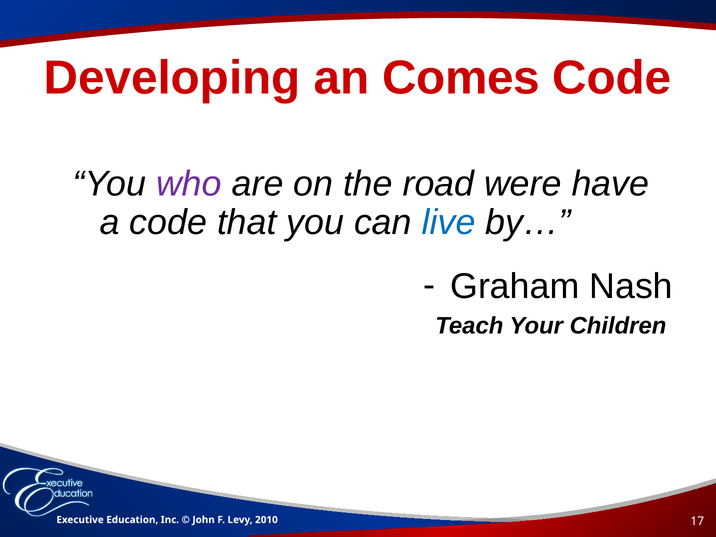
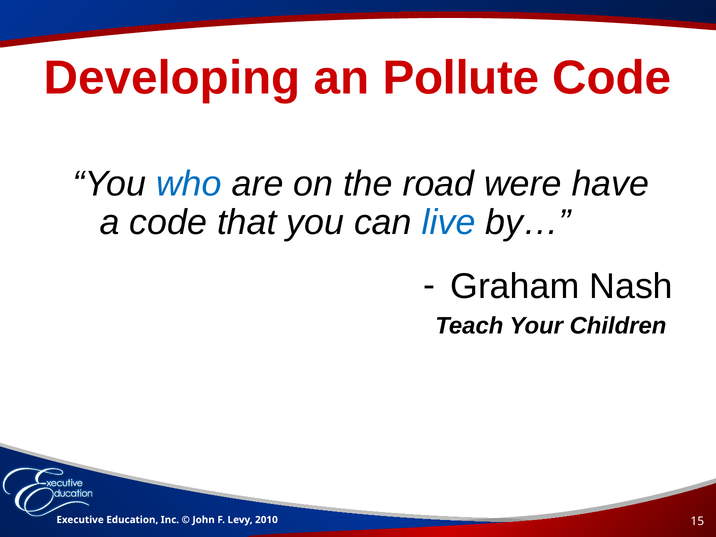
Comes: Comes -> Pollute (461, 78)
who colour: purple -> blue (189, 184)
17: 17 -> 15 (697, 521)
